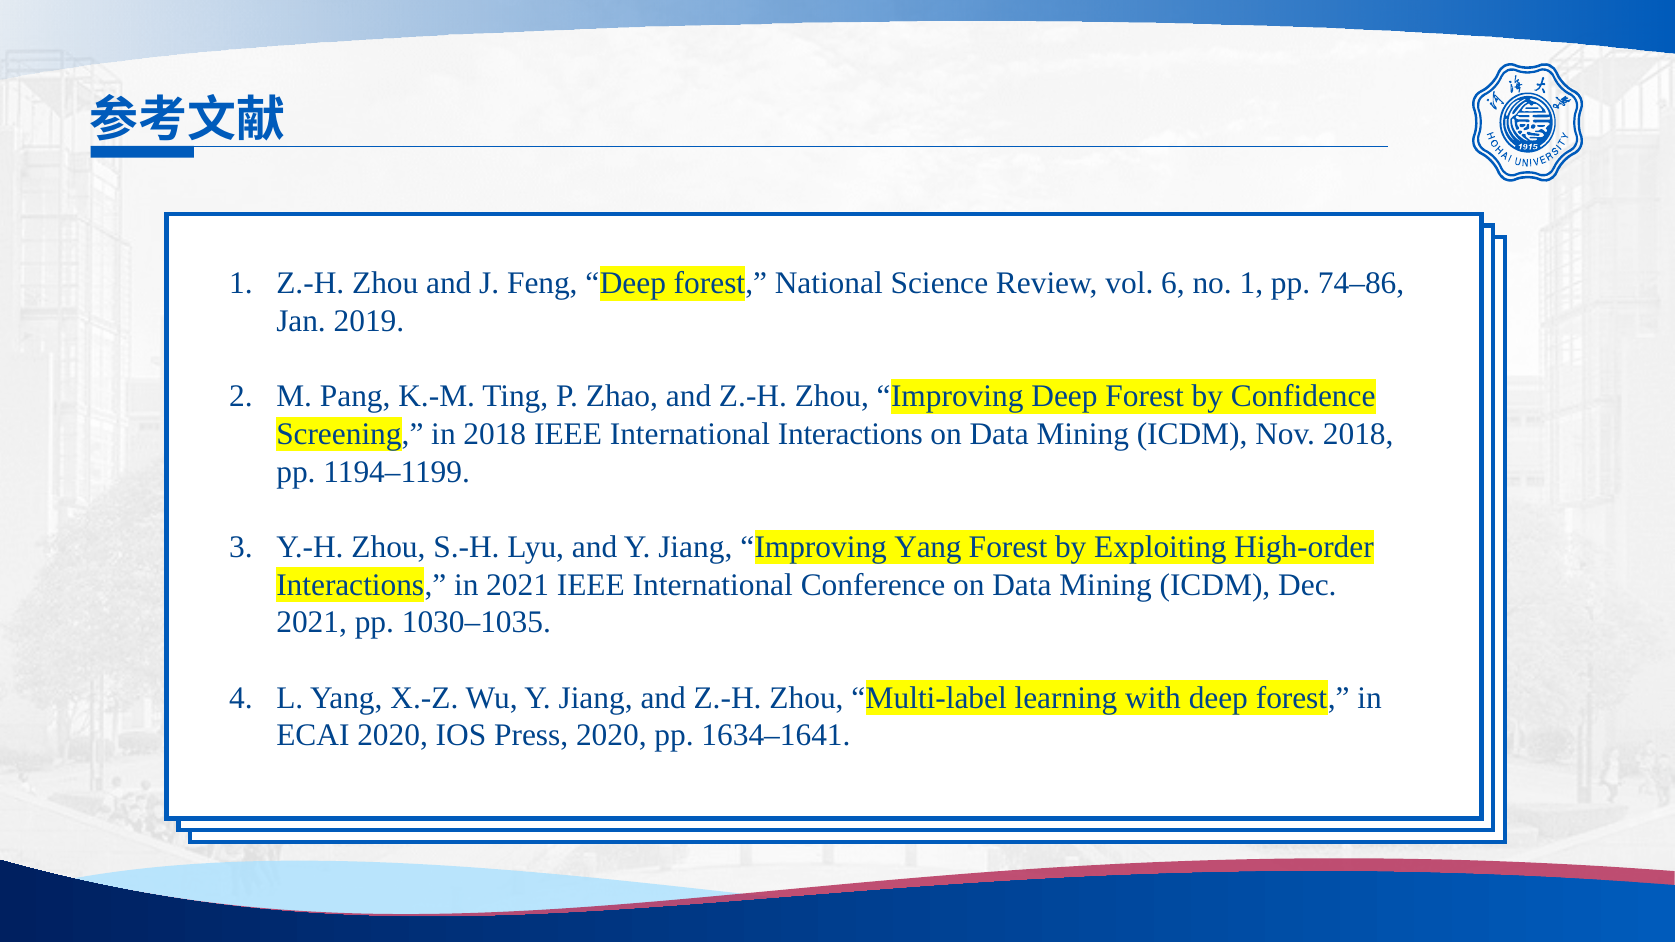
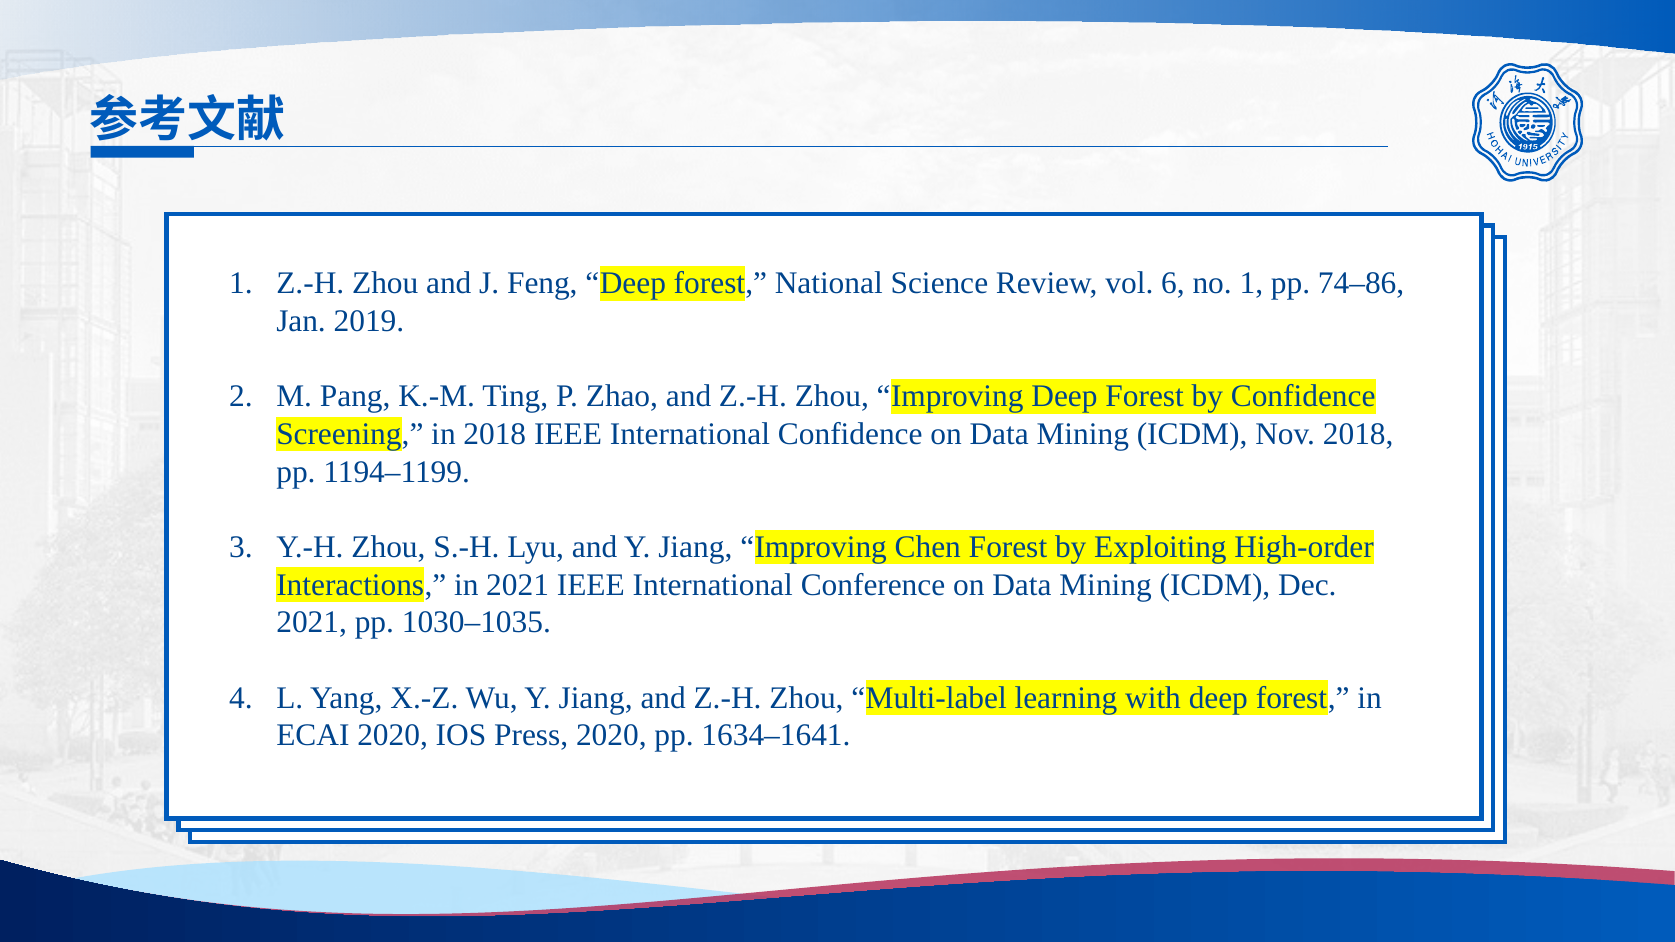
International Interactions: Interactions -> Confidence (850, 434)
Improving Yang: Yang -> Chen (928, 547)
